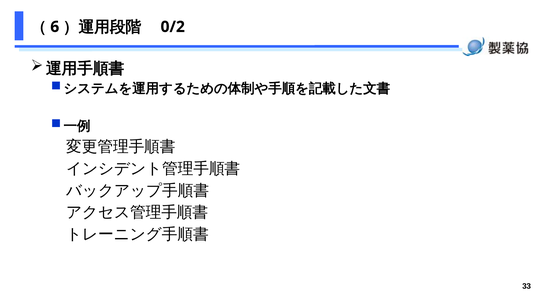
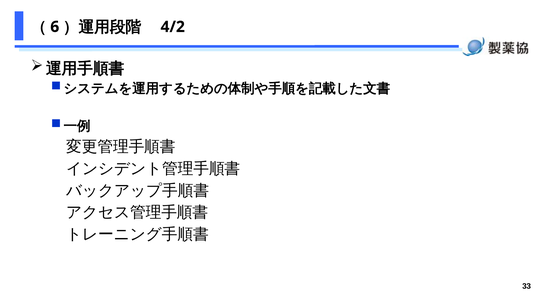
0/2: 0/2 -> 4/2 (173, 27)
